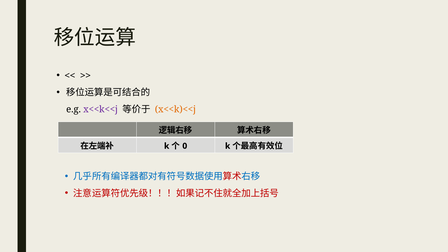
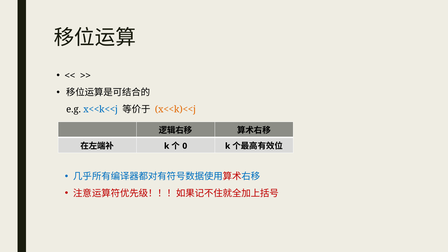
x<<k<<j colour: purple -> blue (101, 109)
